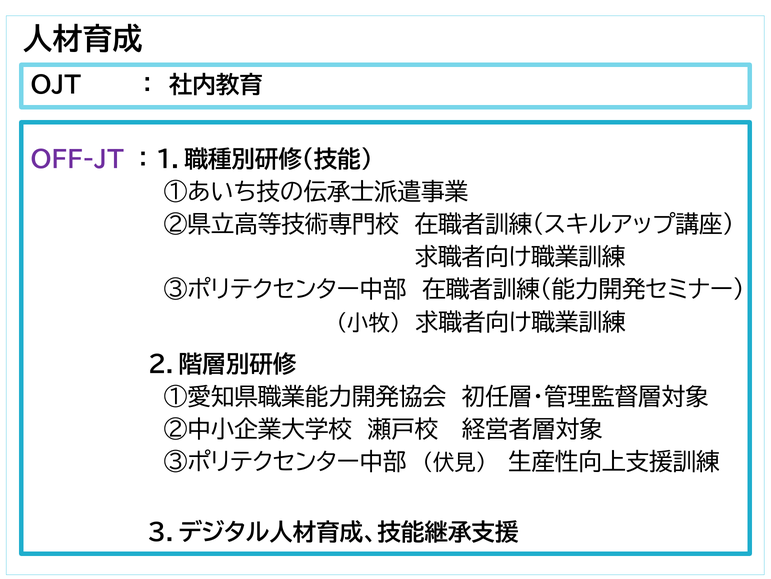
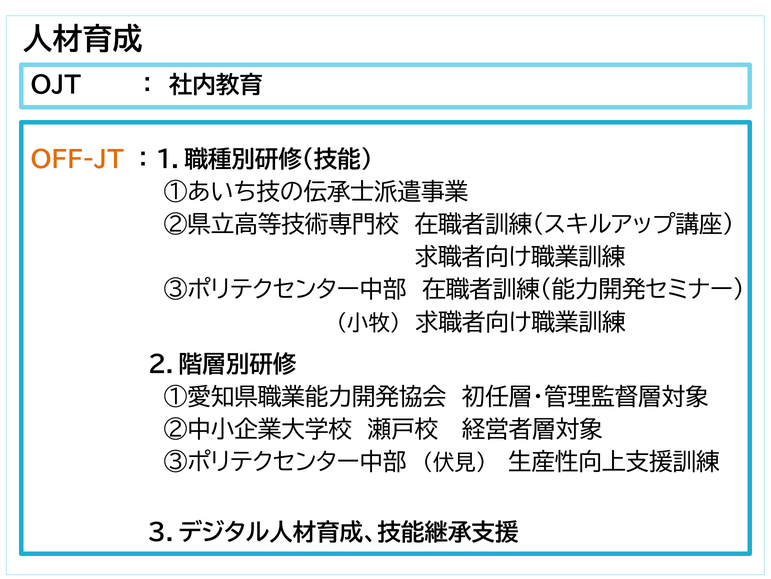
OFF-JT colour: purple -> orange (77, 160)
